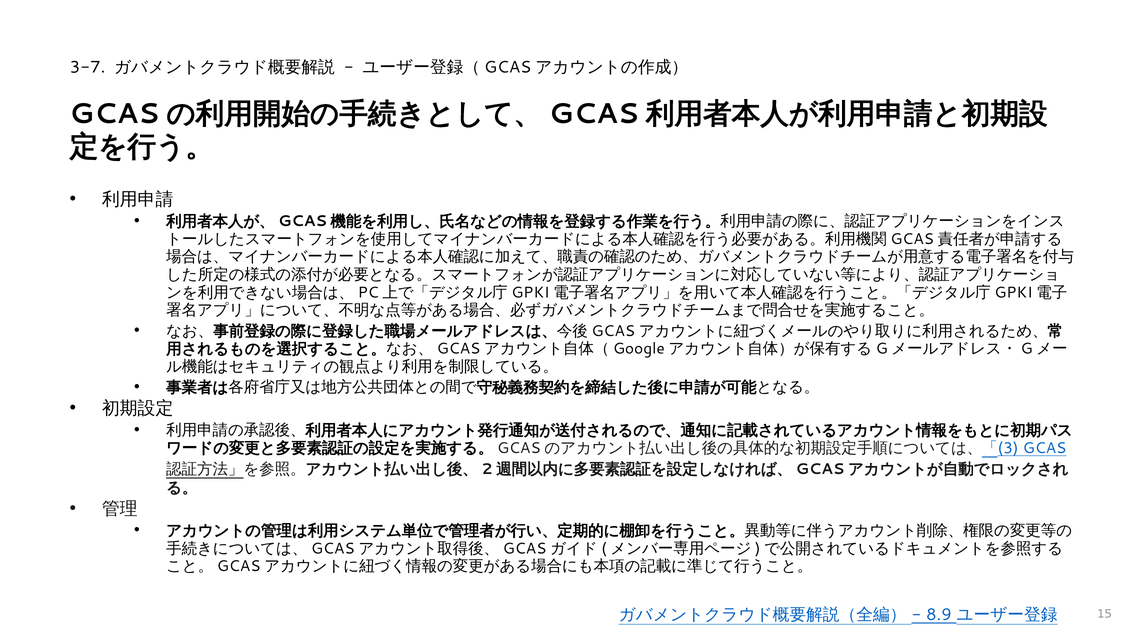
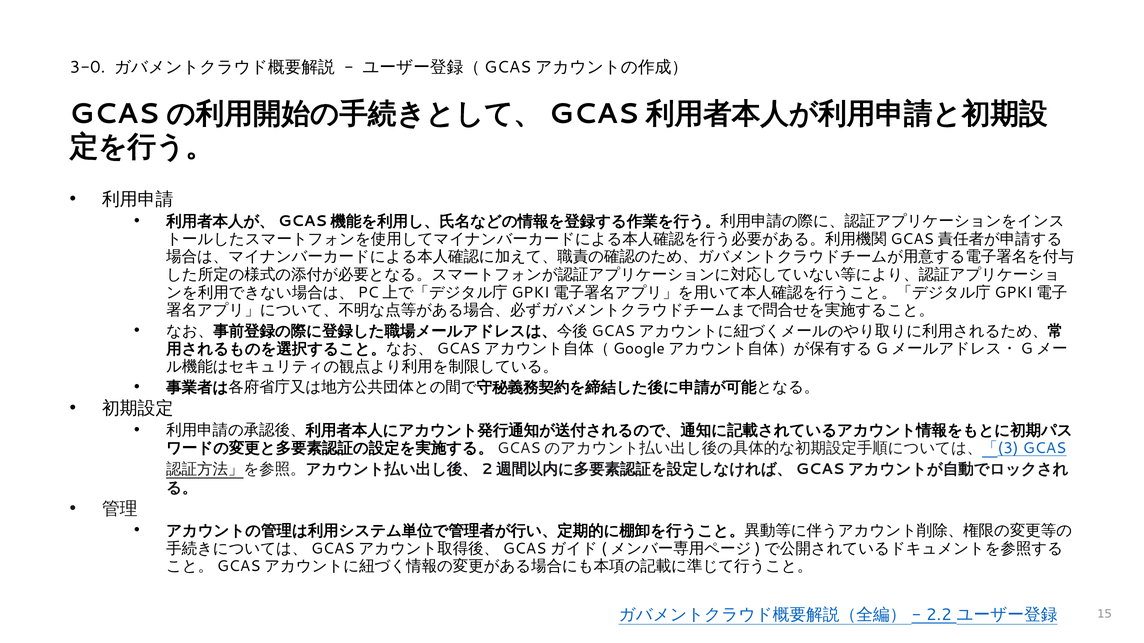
3-7: 3-7 -> 3-0 (88, 67)
8.9: 8.9 -> 2.2 (939, 615)
